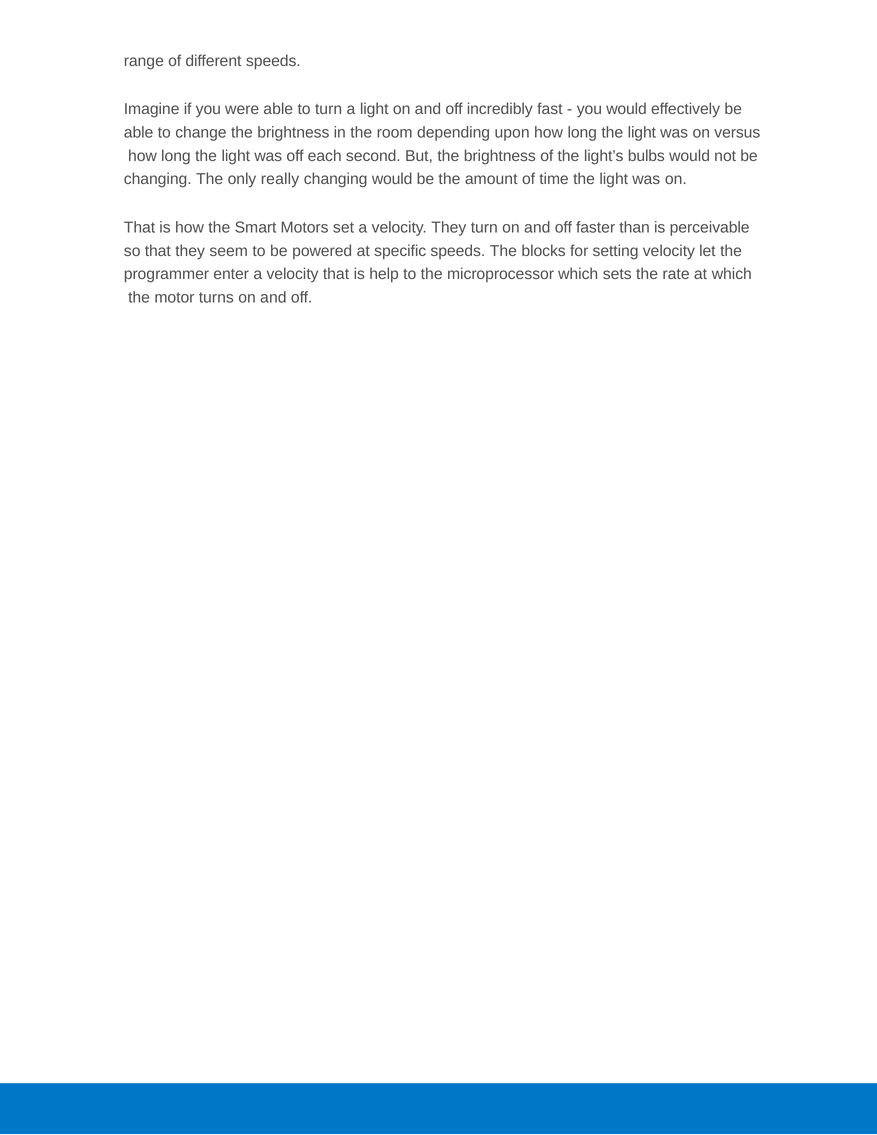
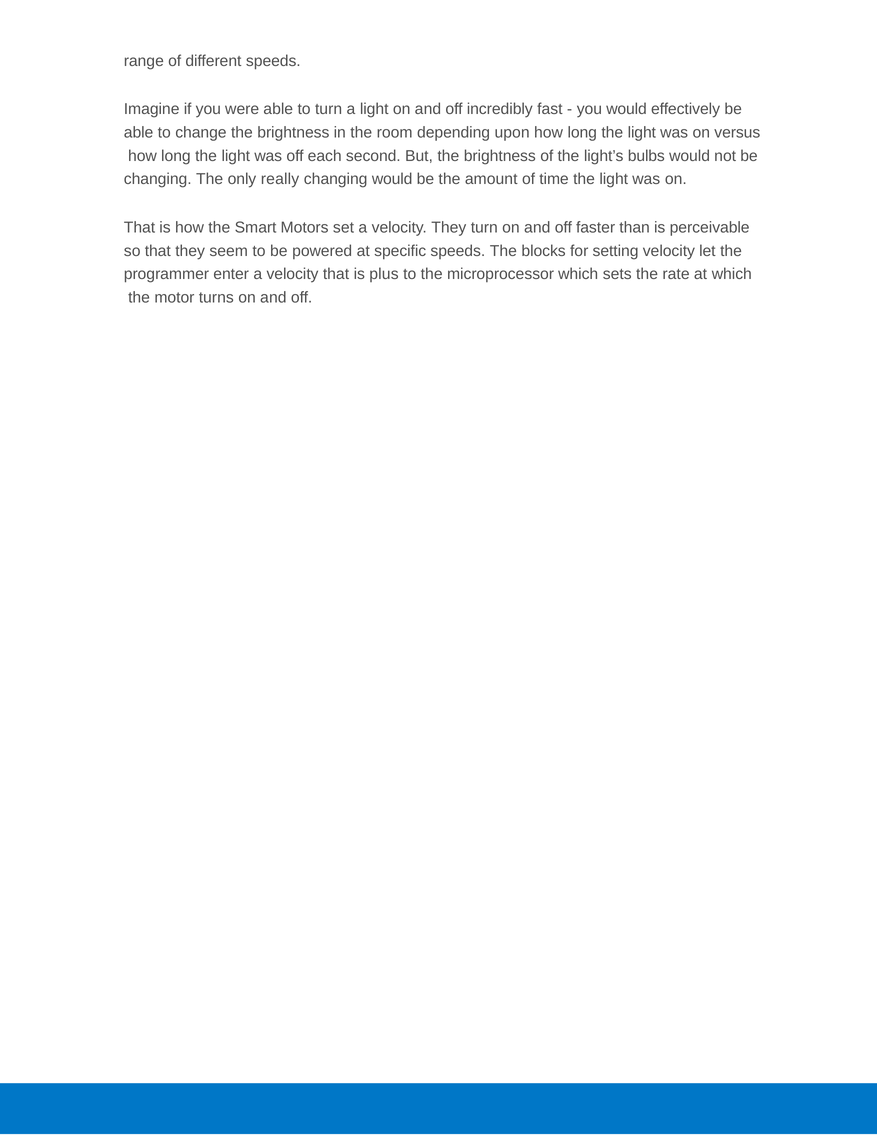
help: help -> plus (384, 274)
